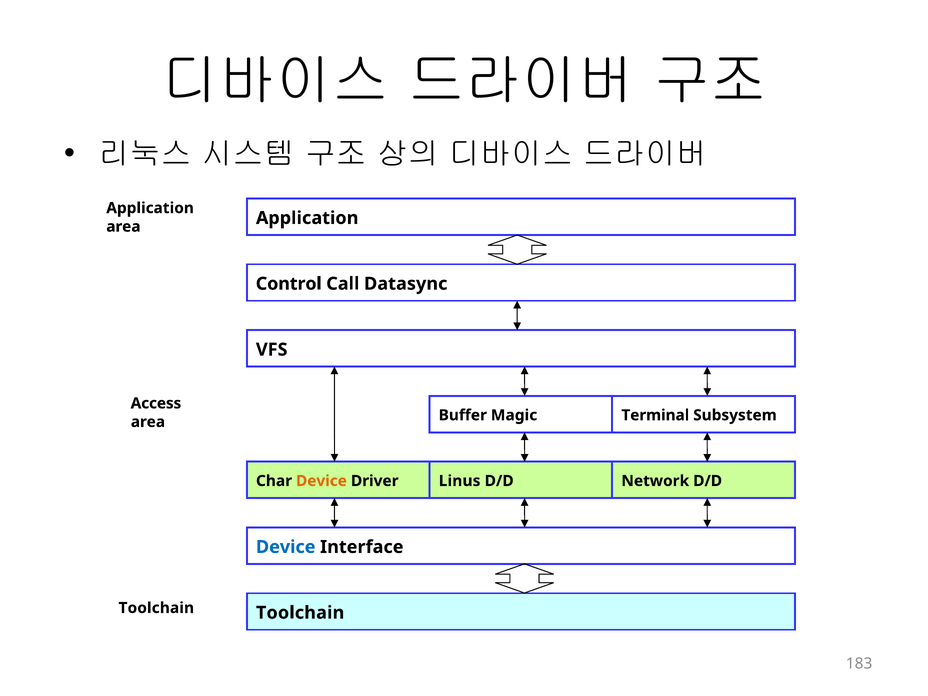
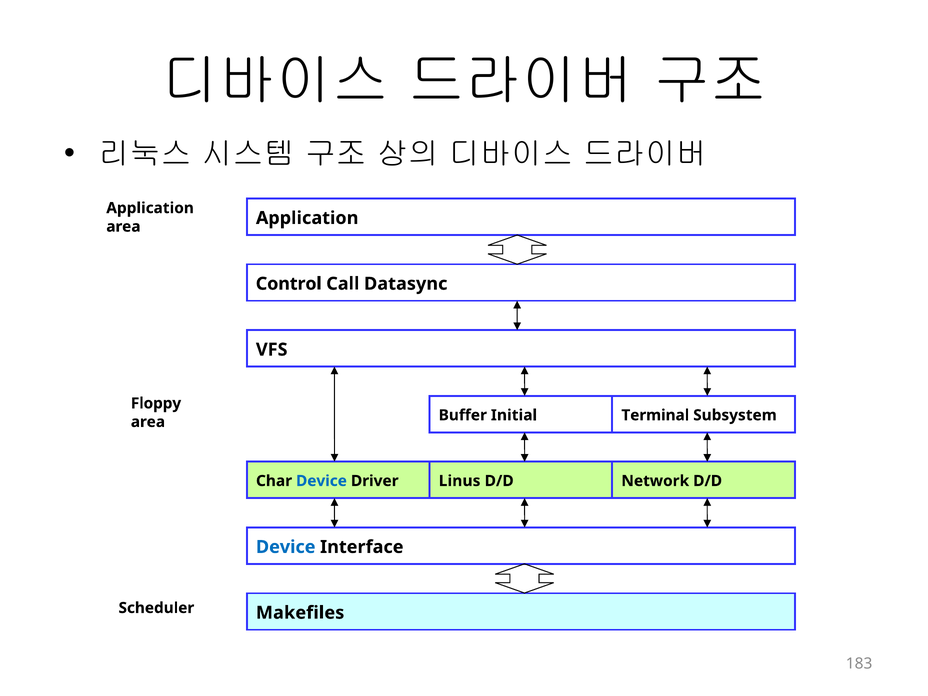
Access: Access -> Floppy (156, 403)
Magic: Magic -> Initial (514, 415)
Device colour: orange -> blue (321, 481)
Toolchain: Toolchain -> Scheduler (156, 608)
Toolchain: Toolchain -> Makefiles (300, 613)
